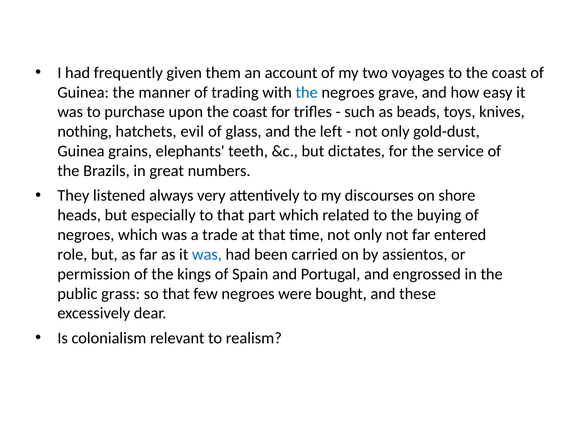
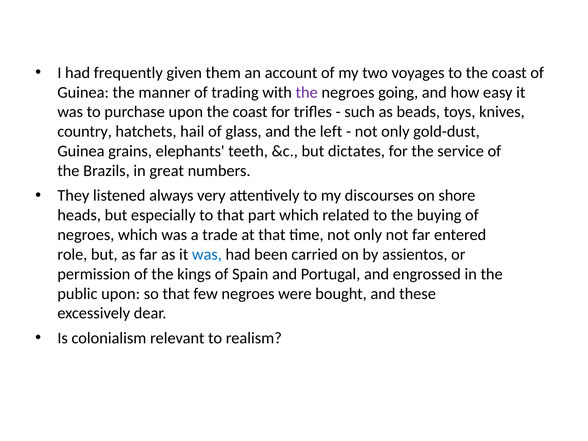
the colour: blue -> purple (307, 92)
grave: grave -> going (398, 92)
nothing: nothing -> country (85, 132)
evil: evil -> hail (192, 132)
public grass: grass -> upon (121, 294)
